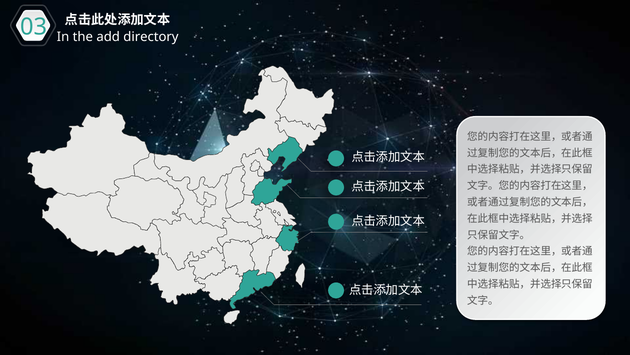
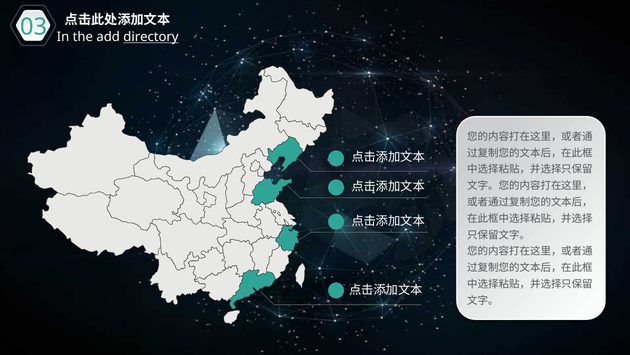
directory underline: none -> present (151, 37)
